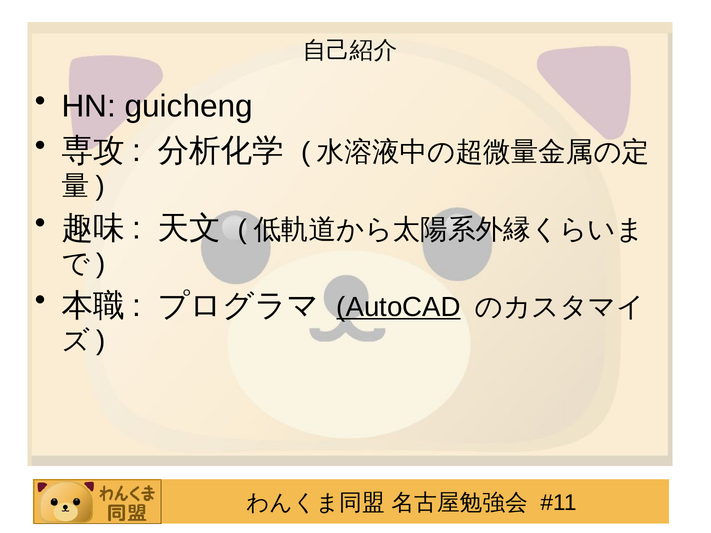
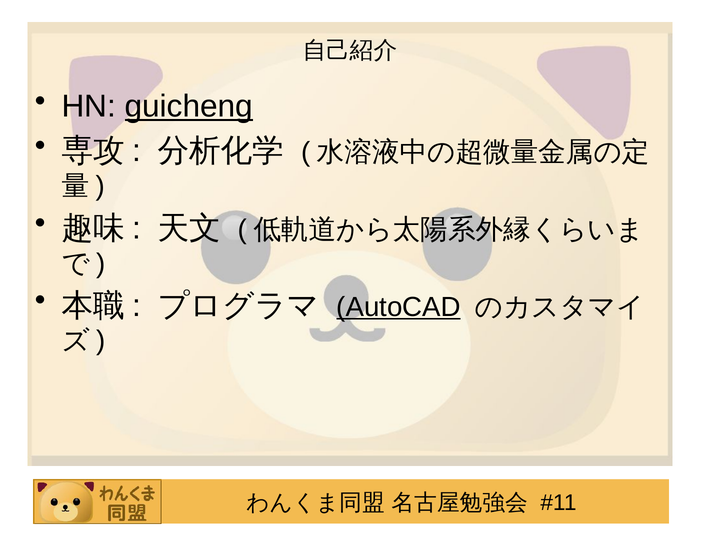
guicheng underline: none -> present (189, 107)
